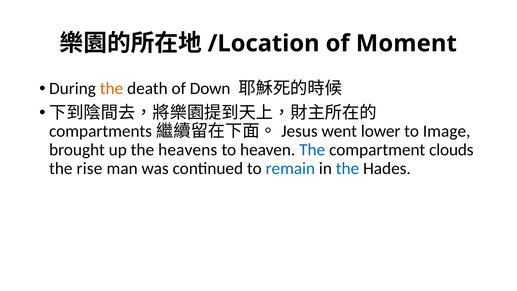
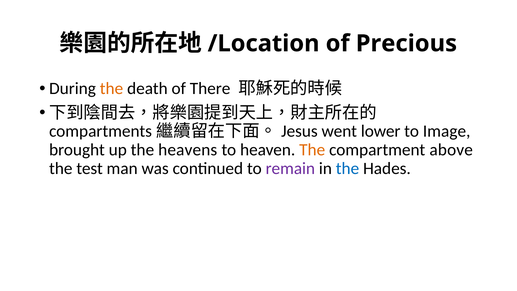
Moment: Moment -> Precious (406, 43)
Down: Down -> There (210, 89)
The colour: blue -> orange (312, 150)
clouds: clouds -> above (451, 150)
rise: rise -> test (90, 168)
remain colour: blue -> purple (290, 168)
